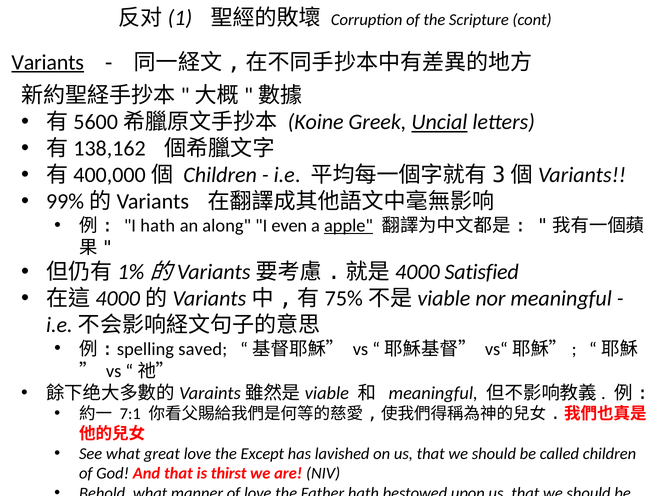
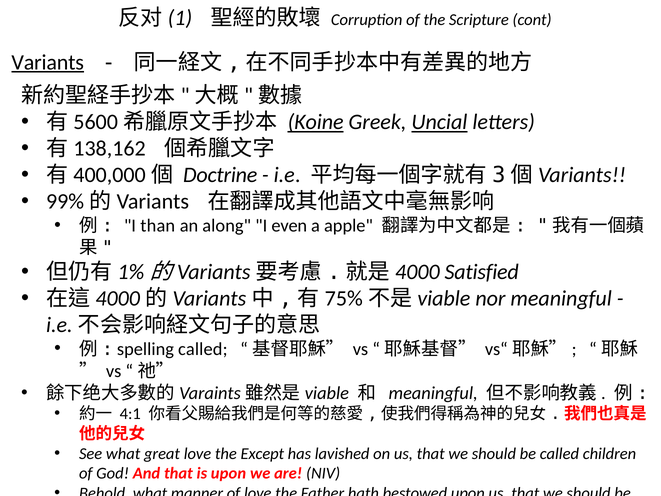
Koine underline: none -> present (316, 122)
Children: Children -> Doctrine (220, 175)
I hath: hath -> than (158, 225)
apple underline: present -> none (348, 225)
spelling saved: saved -> called (203, 349)
7:1: 7:1 -> 4:1 (130, 414)
is thirst: thirst -> upon (229, 473)
